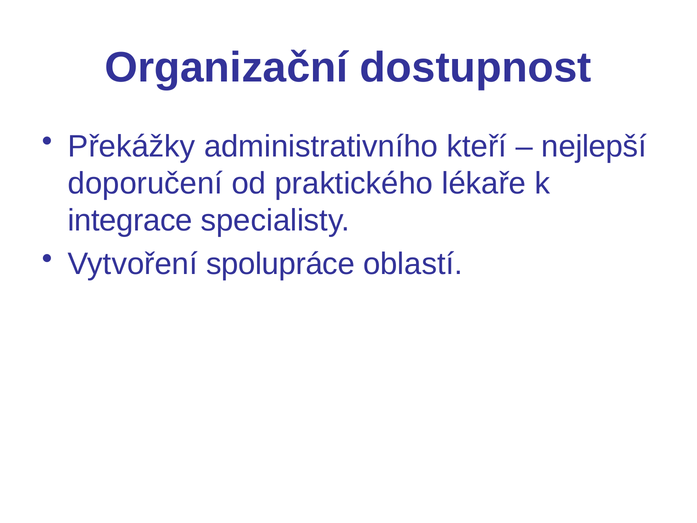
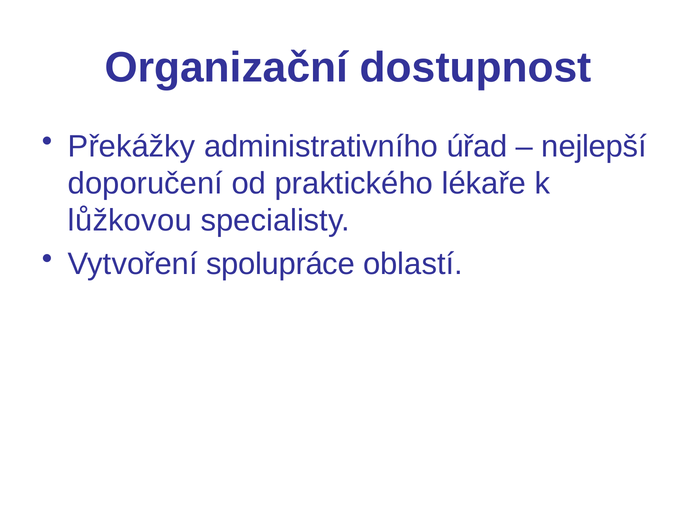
kteří: kteří -> úřad (477, 146)
integrace: integrace -> lůžkovou (130, 221)
